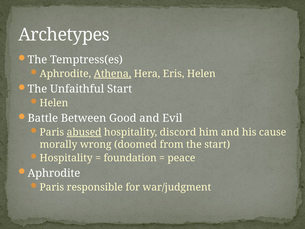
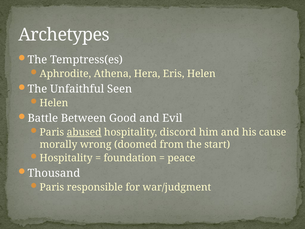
Athena underline: present -> none (113, 74)
Unfaithful Start: Start -> Seen (120, 89)
Aphrodite: Aphrodite -> Thousand (54, 173)
